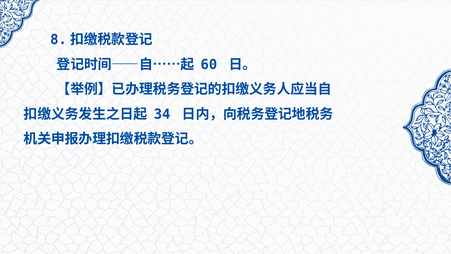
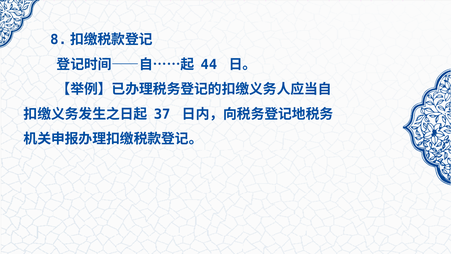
60: 60 -> 44 (209, 65)
34: 34 -> 37 (162, 114)
